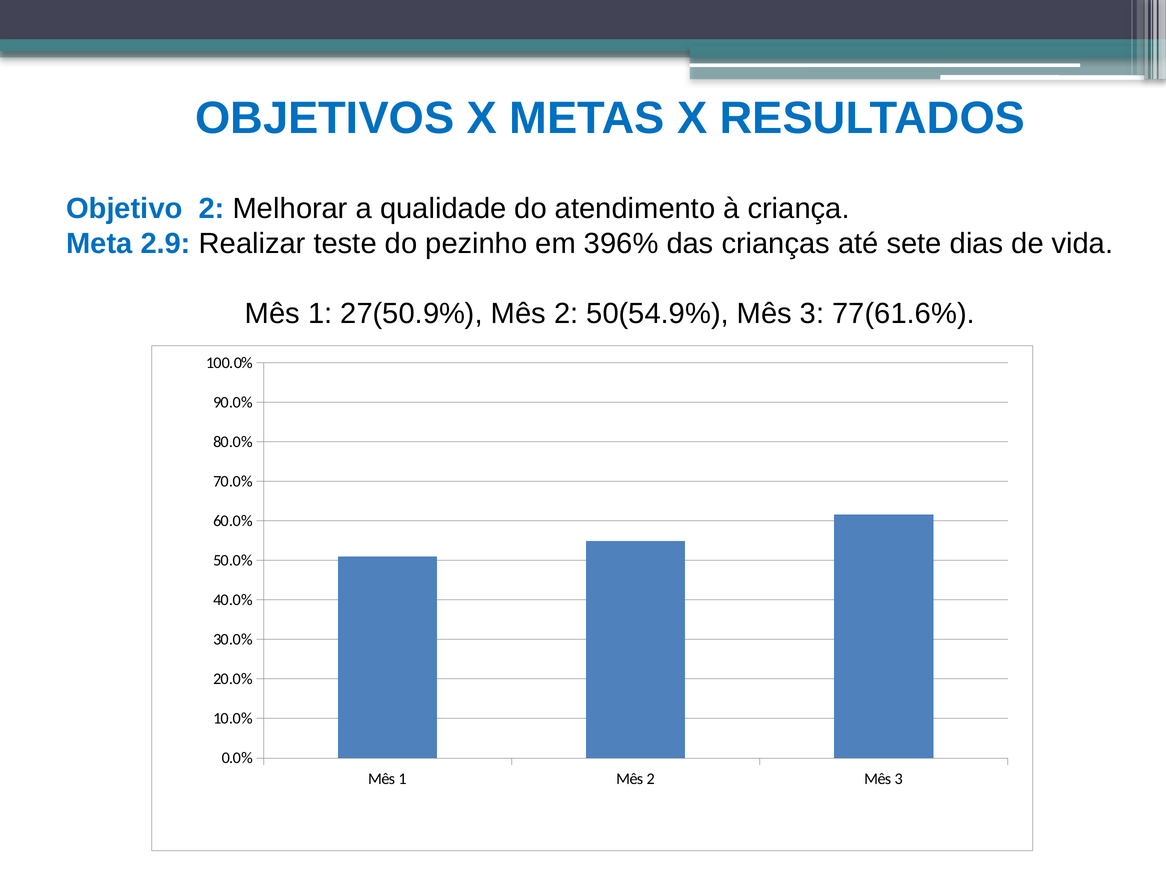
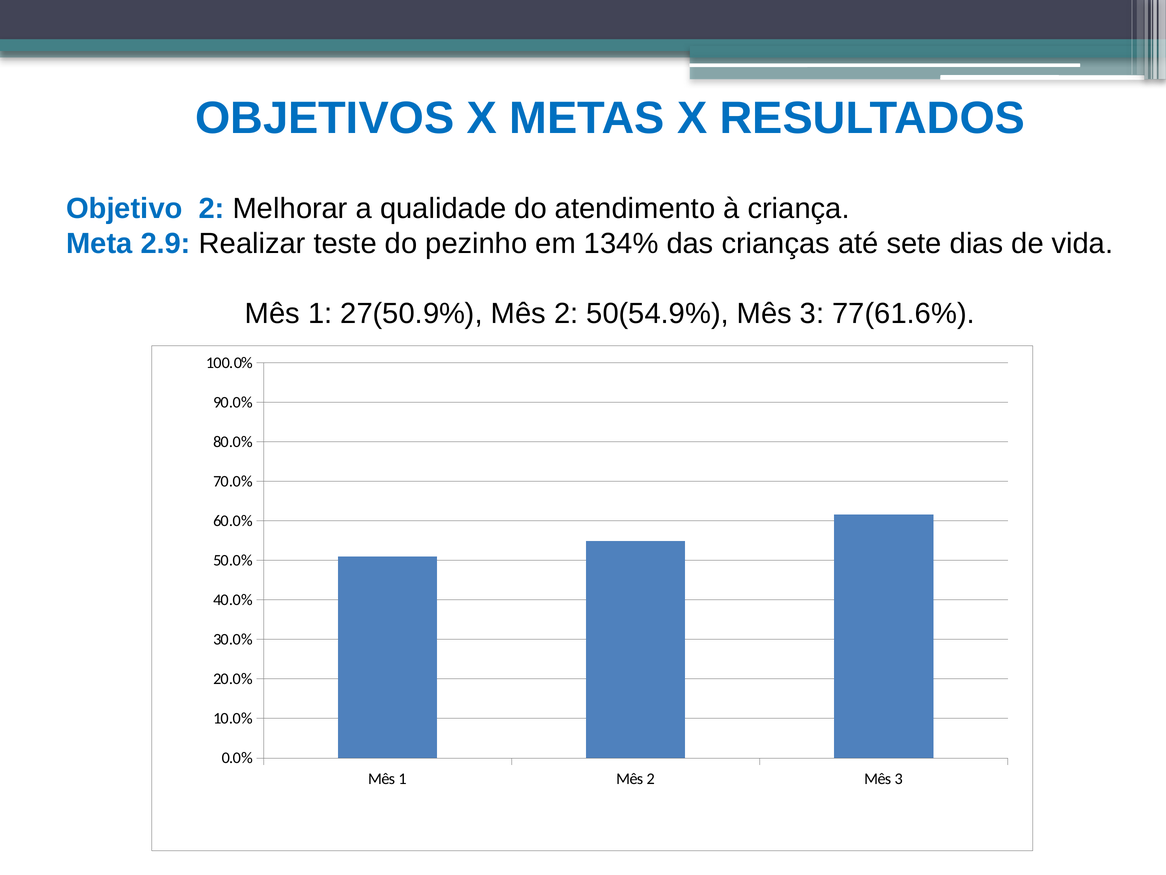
396%: 396% -> 134% (621, 243)
